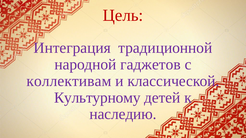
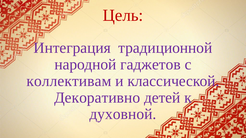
Культурному: Культурному -> Декоративно (97, 98)
наследию: наследию -> духовной (123, 114)
